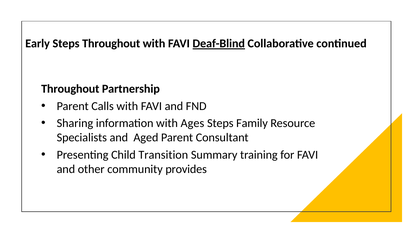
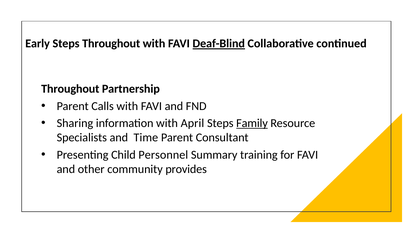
Ages: Ages -> April (192, 123)
Family underline: none -> present (252, 123)
Aged: Aged -> Time (146, 137)
Transition: Transition -> Personnel (163, 154)
